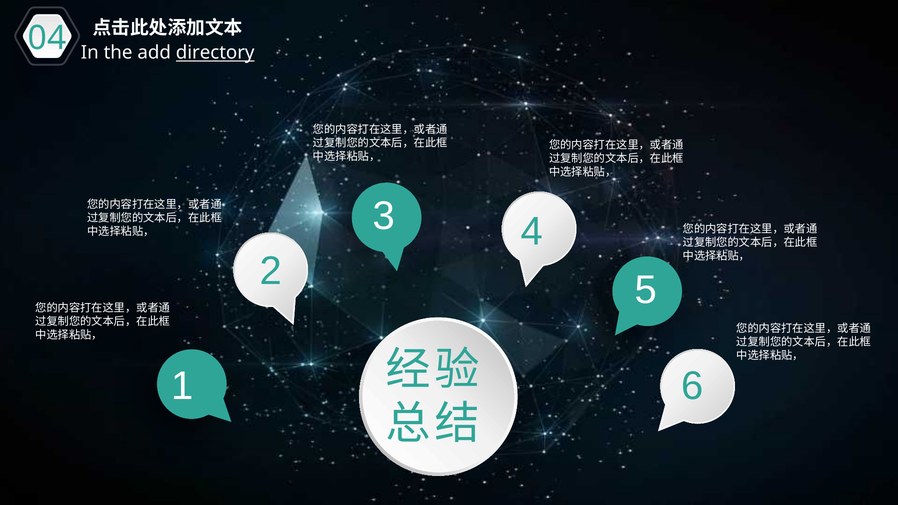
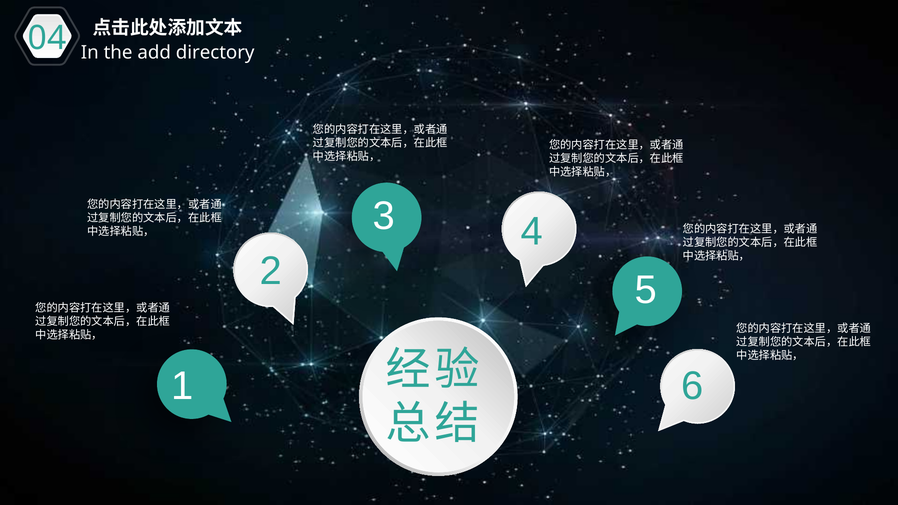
directory underline: present -> none (215, 53)
